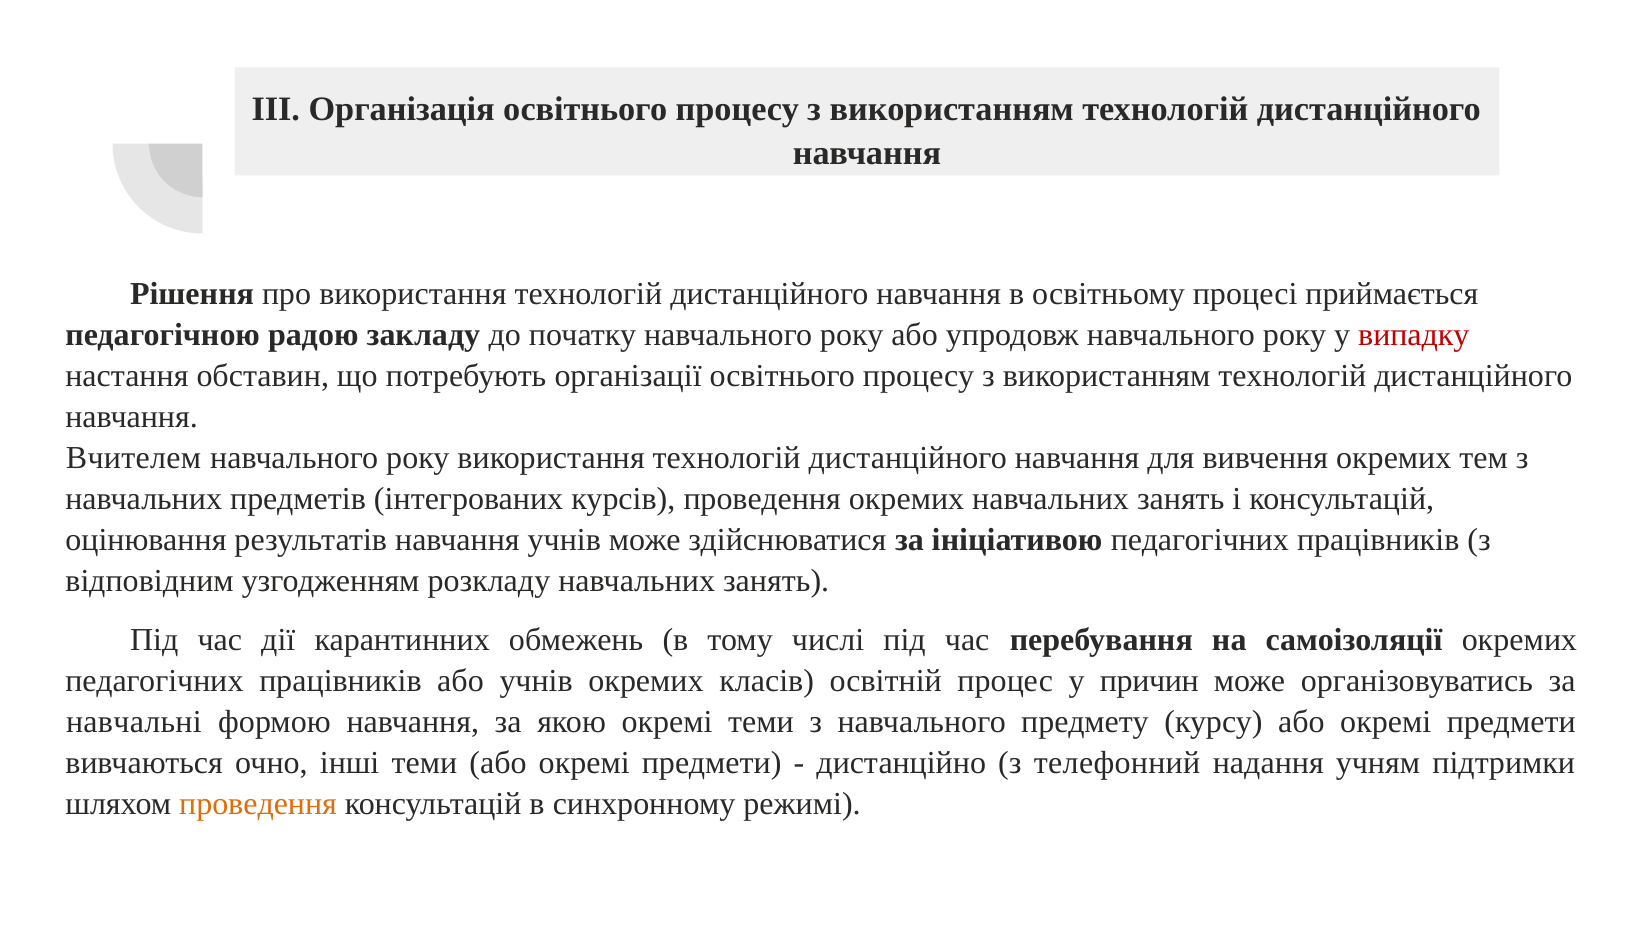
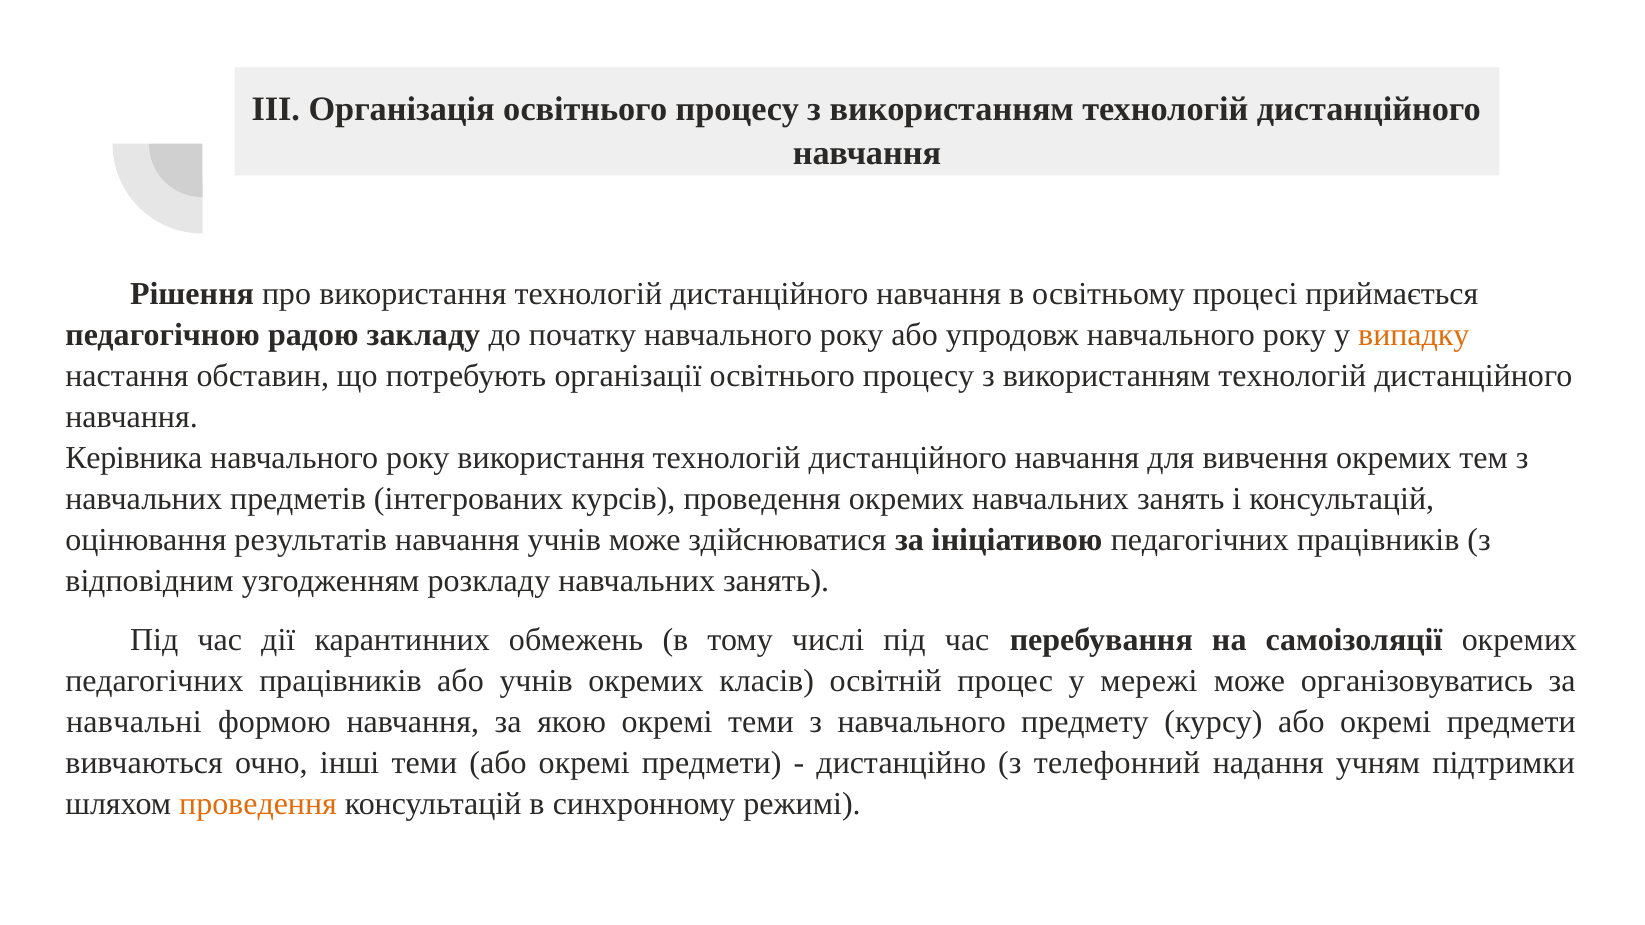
випадку colour: red -> orange (1414, 335)
Вчителем: Вчителем -> Керівника (134, 458)
причин: причин -> мережі (1149, 681)
